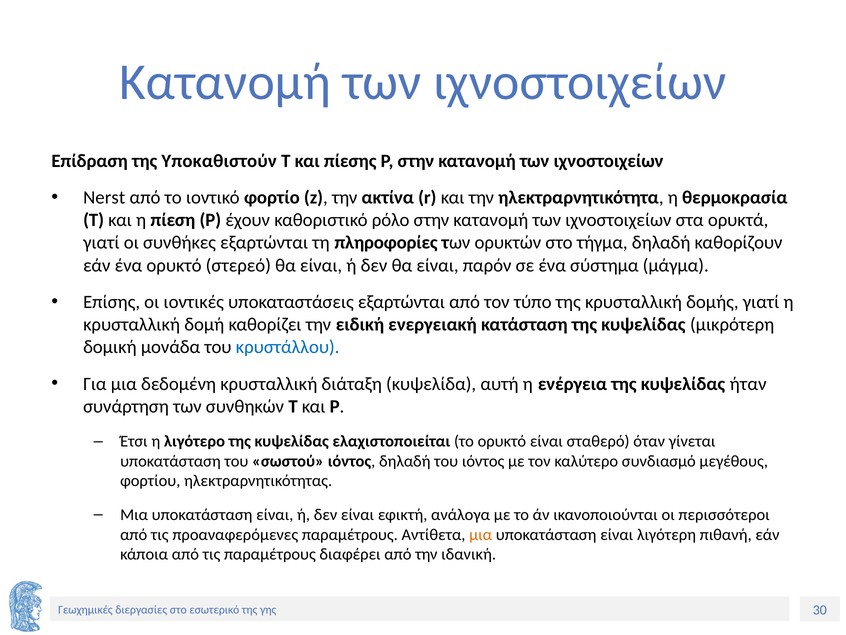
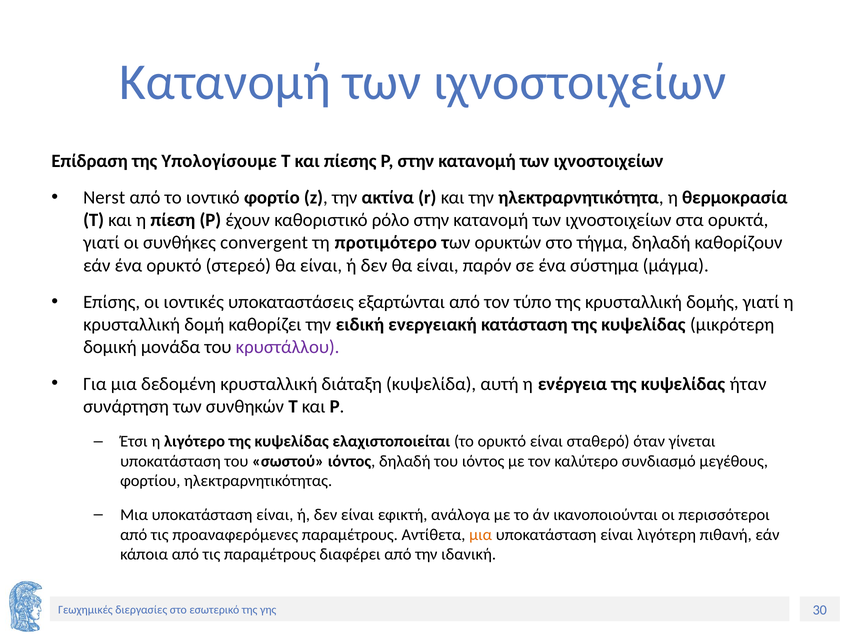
Υποκαθιστούν: Υποκαθιστούν -> Υπολογίσουμε (219, 161)
συνθήκες εξαρτώνται: εξαρτώνται -> convergent (264, 243)
πληροφορίες: πληροφορίες -> προτιμότερο (386, 243)
κρυστάλλου colour: blue -> purple (288, 347)
